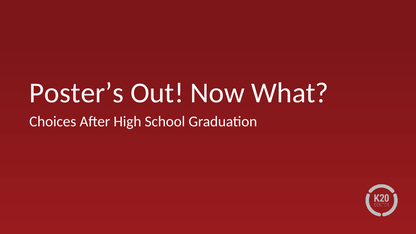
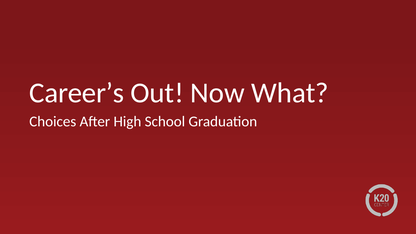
Poster’s: Poster’s -> Career’s (77, 93)
